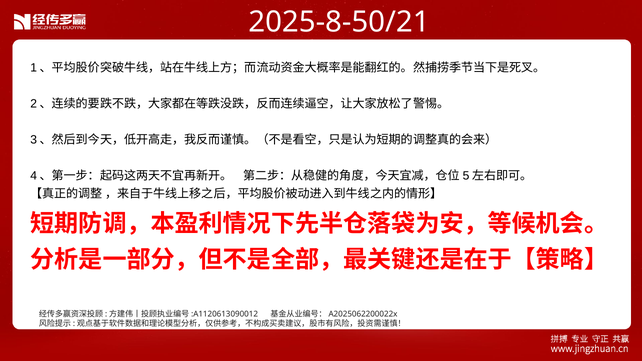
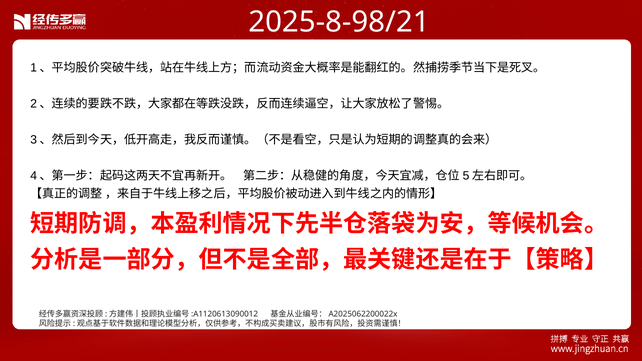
2025-8-50/21: 2025-8-50/21 -> 2025-8-98/21 (339, 22)
